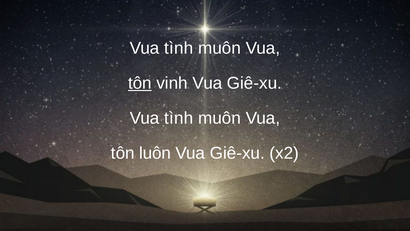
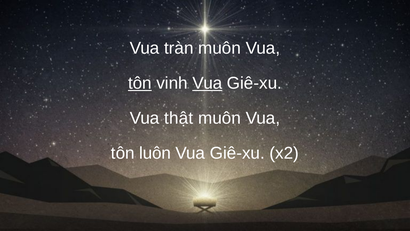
tình: tình -> tràn (179, 48)
Vua underline: none -> present (207, 83)
tình: tình -> thật (179, 118)
